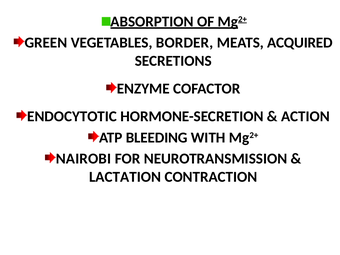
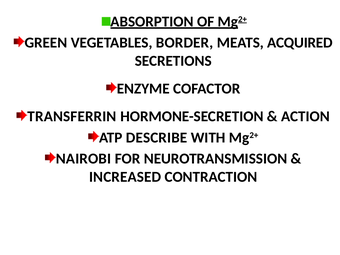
ENDOCYTOTIC: ENDOCYTOTIC -> TRANSFERRIN (72, 116)
BLEEDING: BLEEDING -> DESCRIBE (157, 138)
LACTATION: LACTATION -> INCREASED (125, 177)
